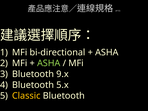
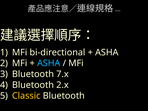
ASHA colour: light green -> light blue (49, 63)
9.x: 9.x -> 7.x (63, 74)
5.x: 5.x -> 2.x (63, 85)
